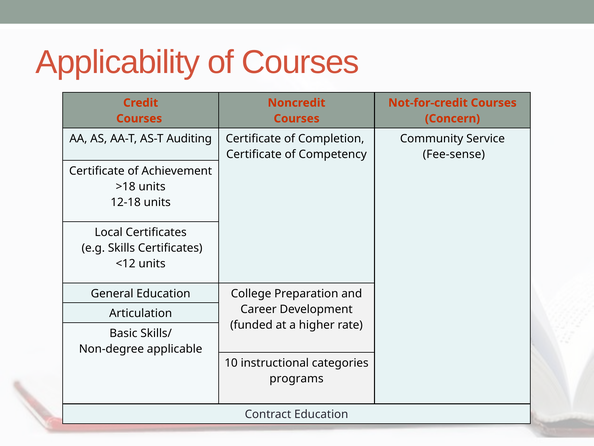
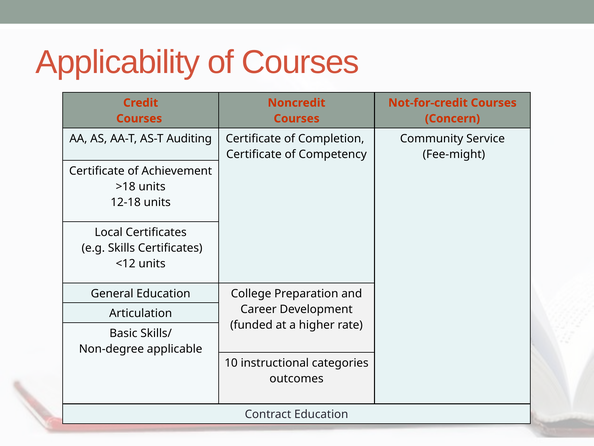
Fee-sense: Fee-sense -> Fee-might (454, 154)
programs: programs -> outcomes (297, 378)
